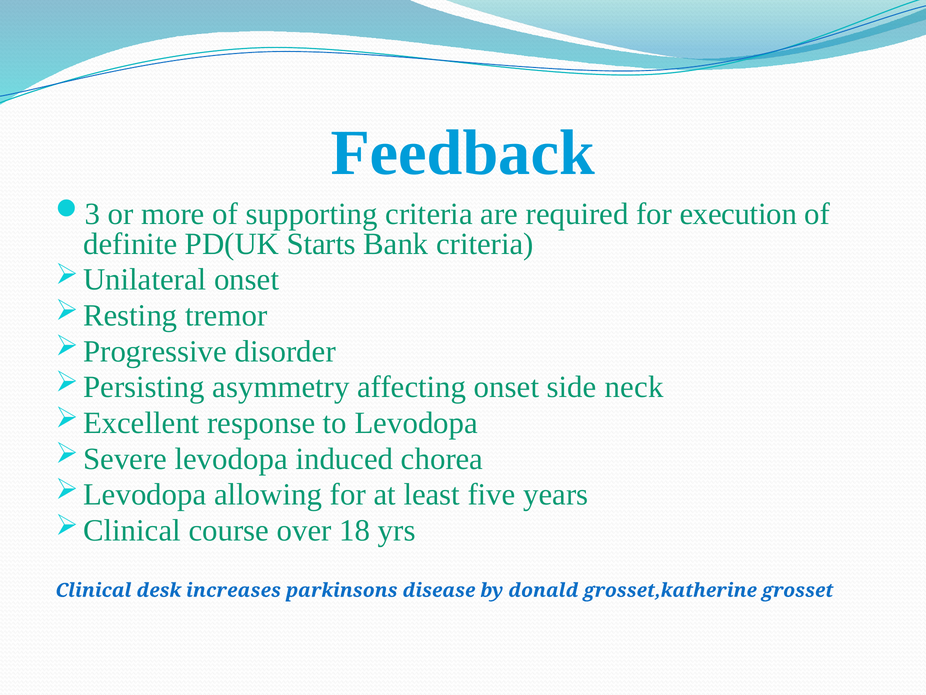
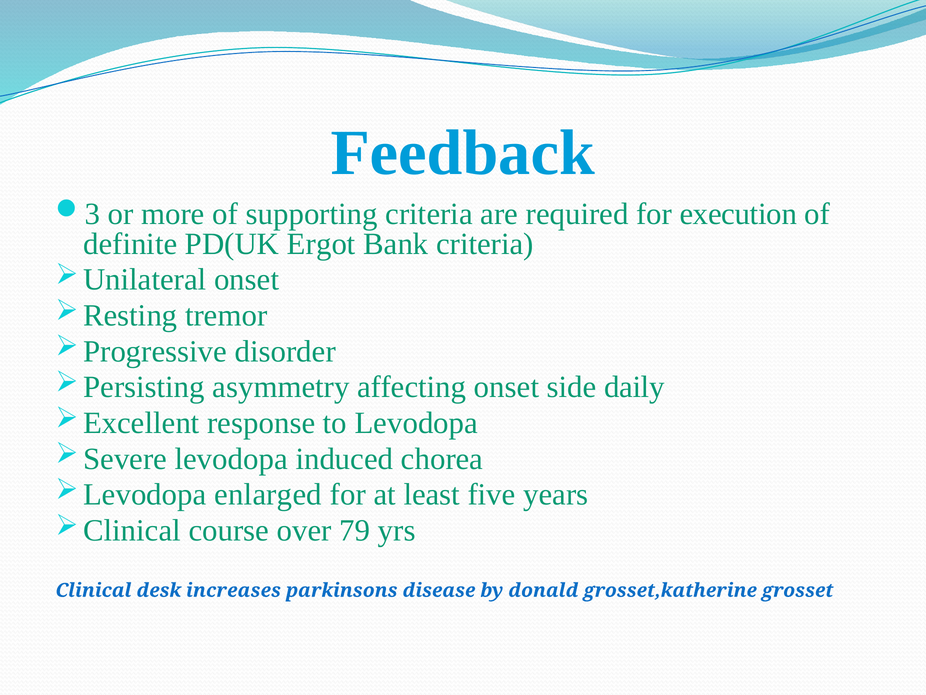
Starts: Starts -> Ergot (321, 244)
neck: neck -> daily (634, 387)
allowing: allowing -> enlarged (268, 494)
18: 18 -> 79 (355, 530)
